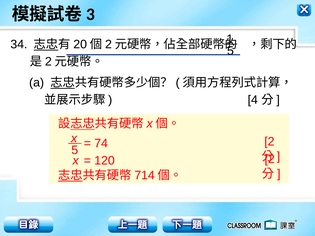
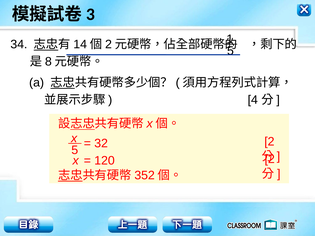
20: 20 -> 14 (80, 44)
2: 2 -> 8 (48, 62)
74: 74 -> 32 (101, 144)
714: 714 -> 352 (145, 175)
